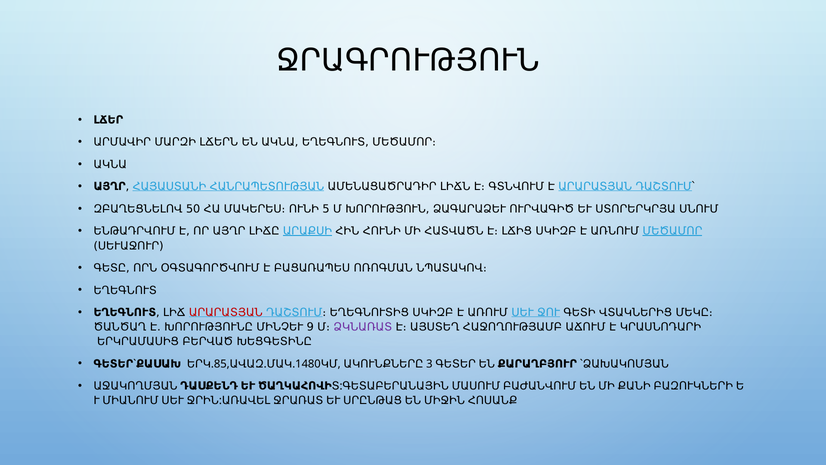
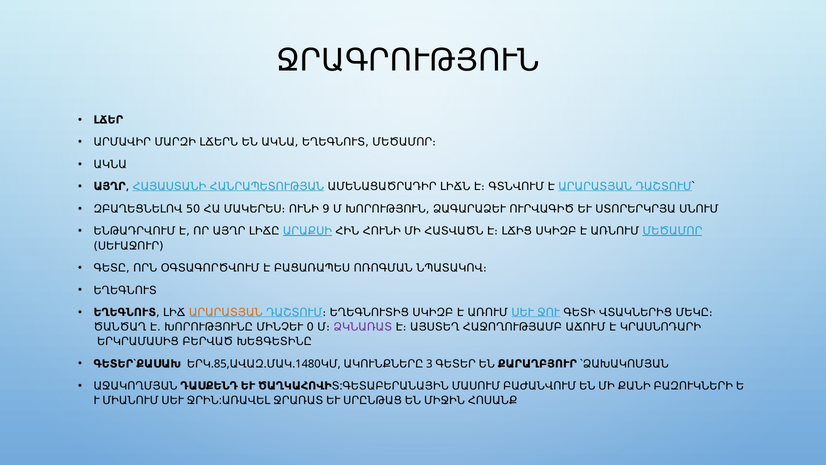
5: 5 -> 9 (326, 209)
ԱՐԱՐԱՏՅԱՆ colour: red -> orange (226, 312)
9: 9 -> 0 (310, 327)
